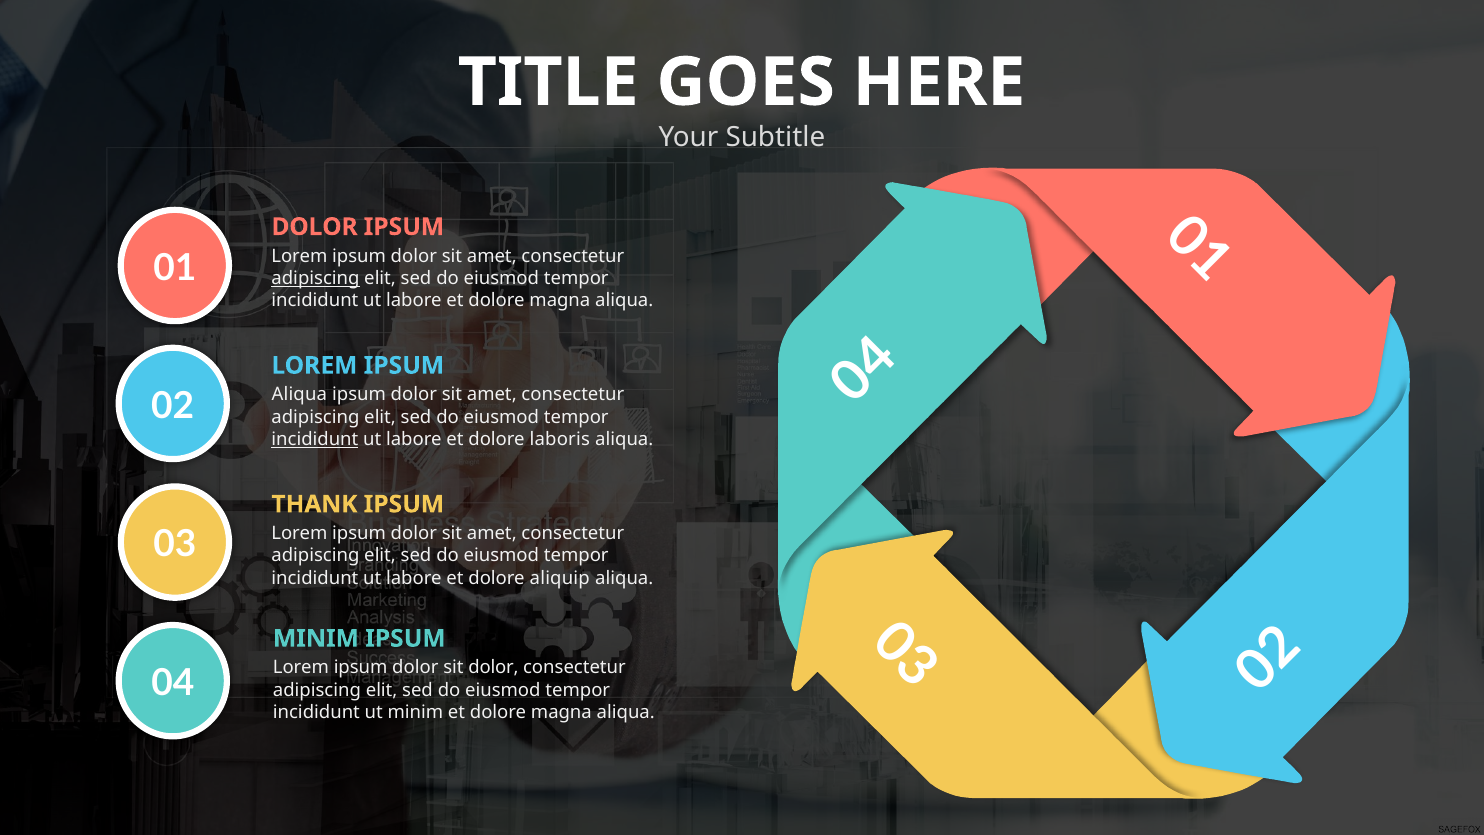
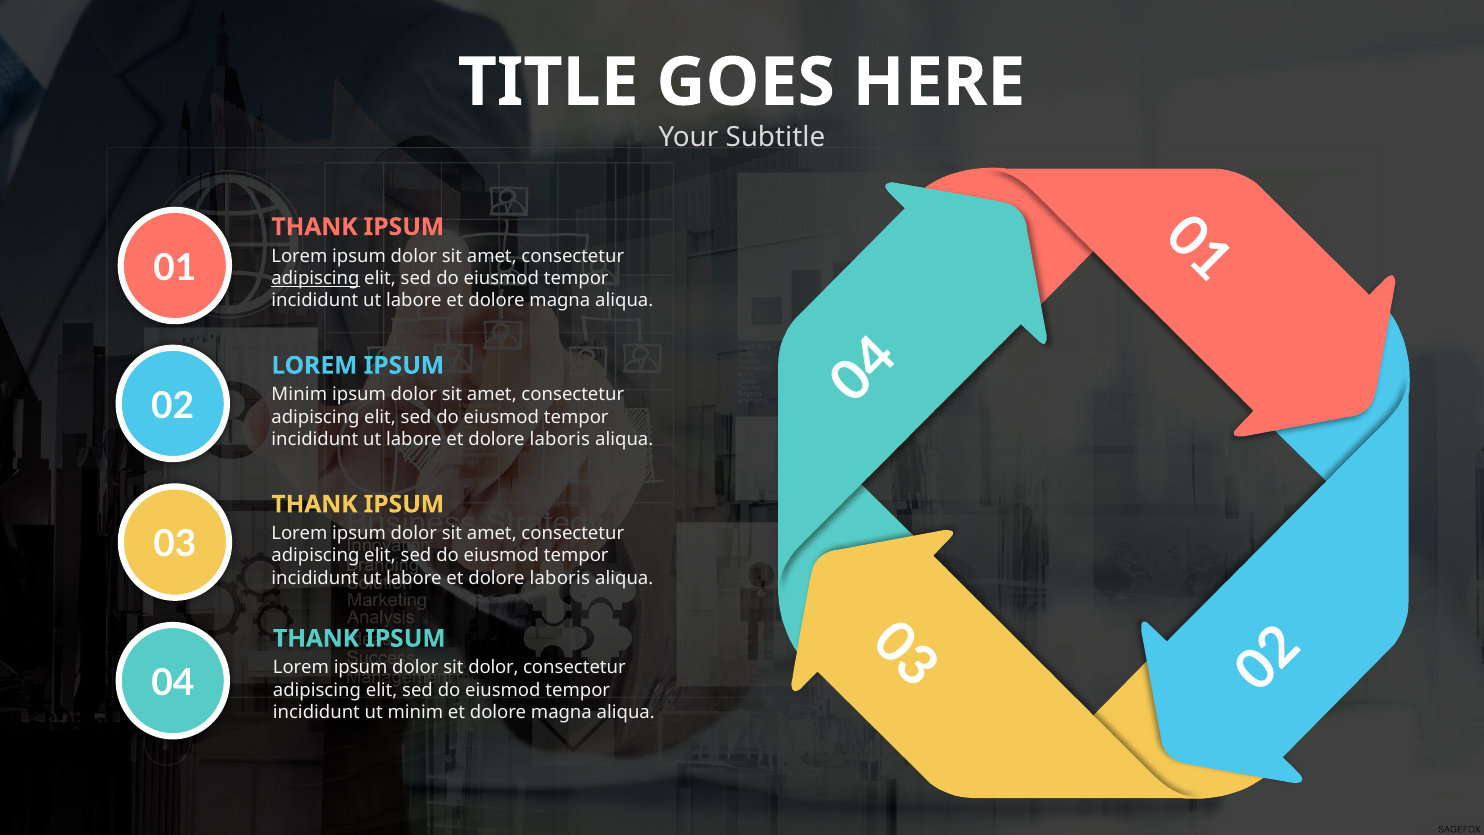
DOLOR: DOLOR -> THANK (315, 227)
Aliqua: Aliqua -> Minim (299, 395)
incididunt underline: present -> none (315, 439)
aliquip: aliquip -> laboris (560, 578)
MINIM: MINIM -> THANK (316, 638)
